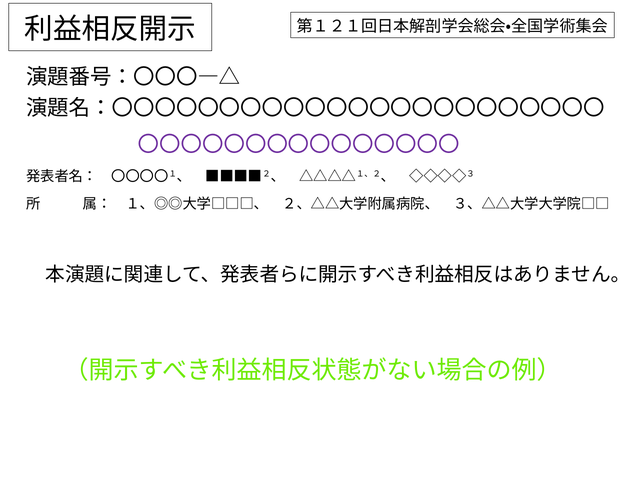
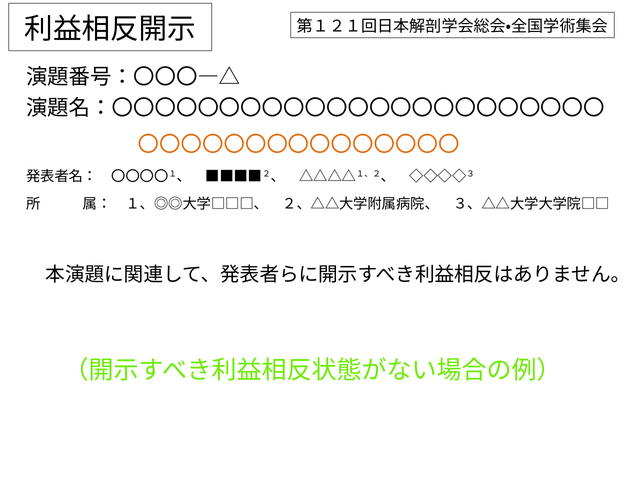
〇〇〇〇〇〇〇〇〇〇〇〇〇〇〇 colour: purple -> orange (299, 145)
